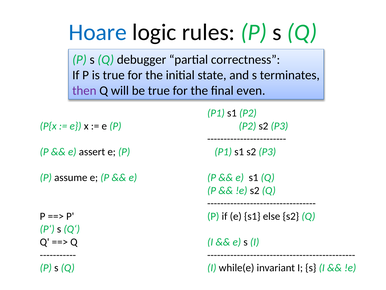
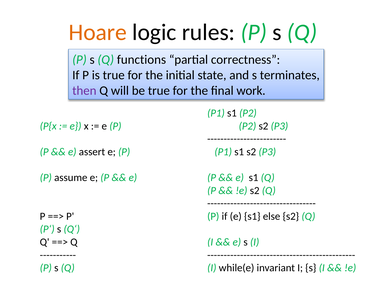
Hoare colour: blue -> orange (98, 32)
debugger: debugger -> functions (141, 60)
even: even -> work (251, 90)
